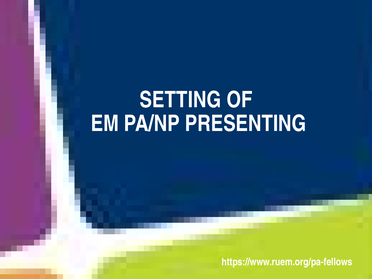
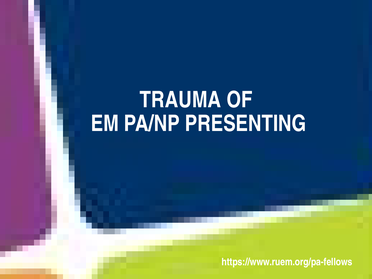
SETTING: SETTING -> TRAUMA (180, 100)
